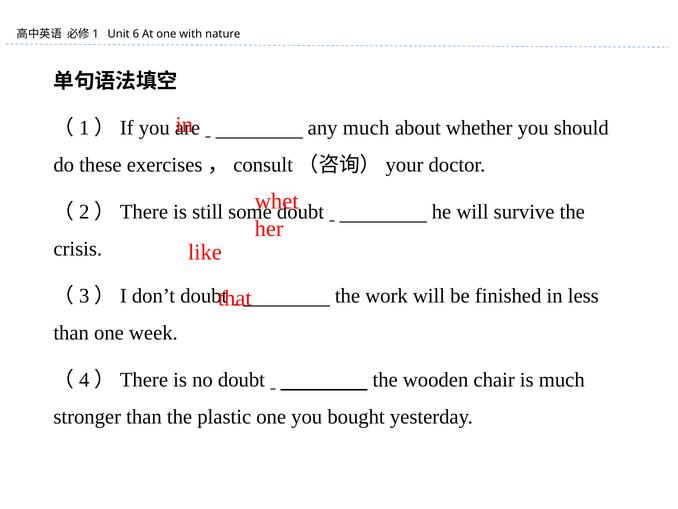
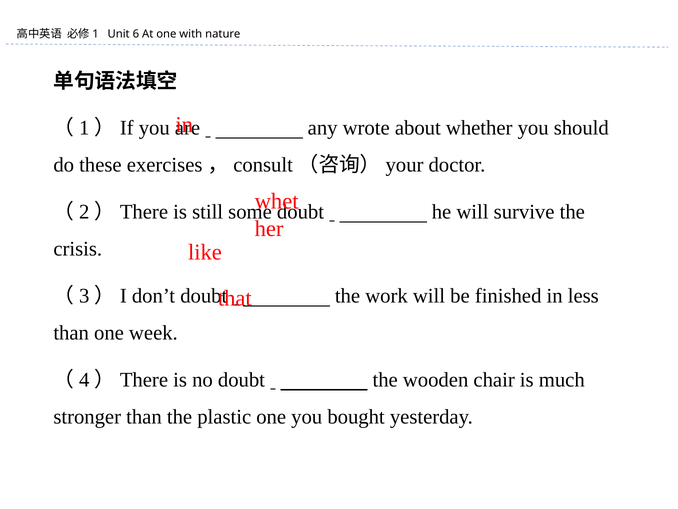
any much: much -> wrote (366, 128)
